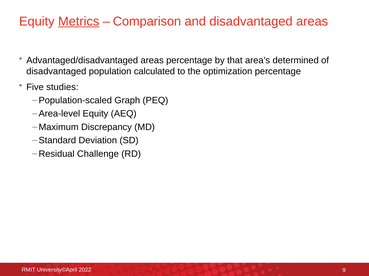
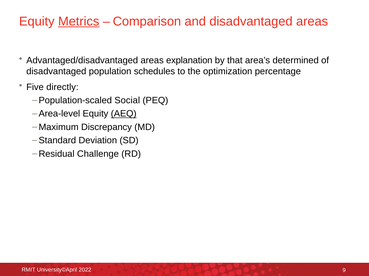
areas percentage: percentage -> explanation (189, 60)
calculated: calculated -> schedules (154, 72)
studies: studies -> directly (62, 87)
Graph: Graph -> Social (127, 101)
AEQ underline: none -> present (124, 114)
